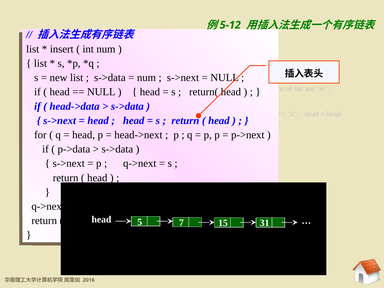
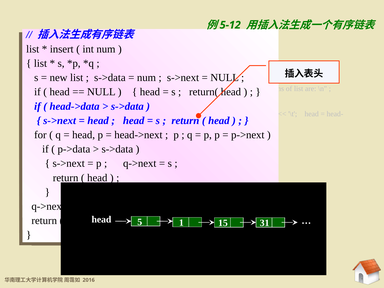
7: 7 -> 1 (181, 223)
